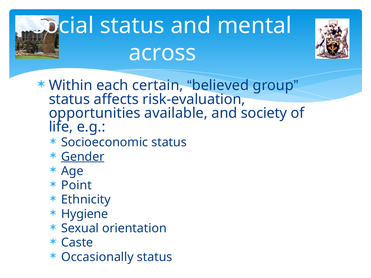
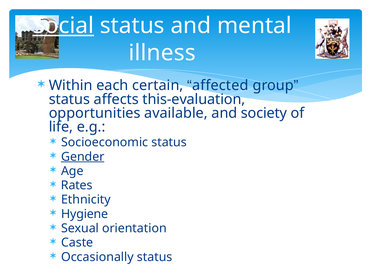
Social underline: none -> present (63, 26)
across: across -> illness (162, 53)
believed: believed -> affected (220, 85)
risk-evaluation: risk-evaluation -> this-evaluation (194, 99)
Point: Point -> Rates (77, 186)
